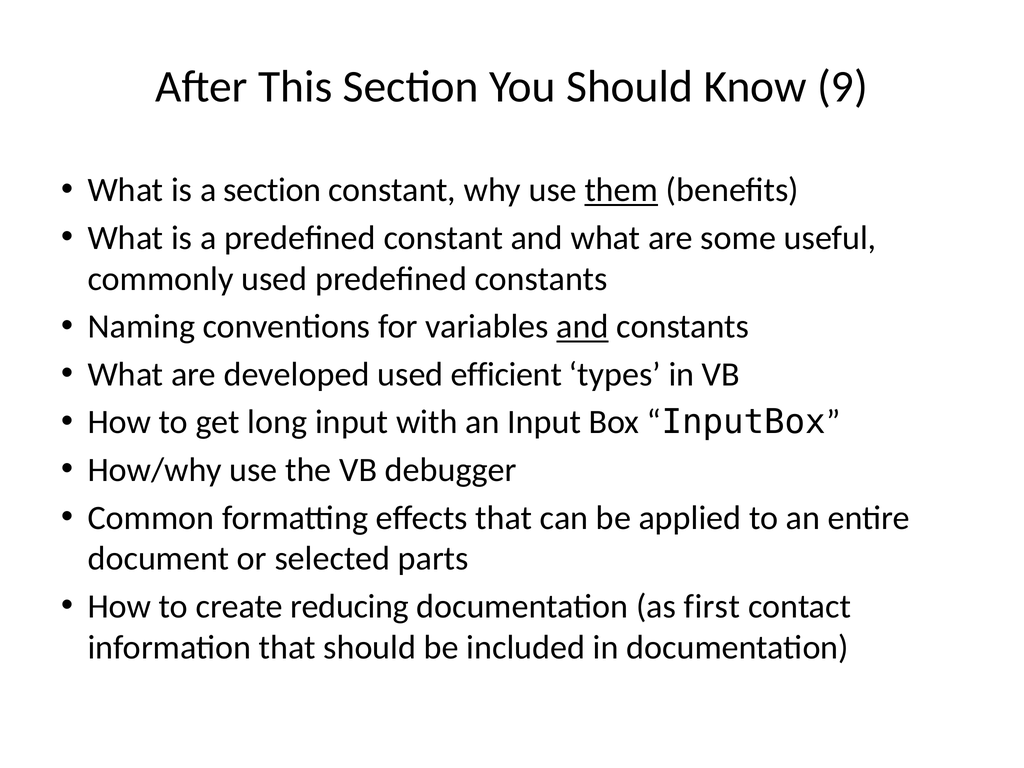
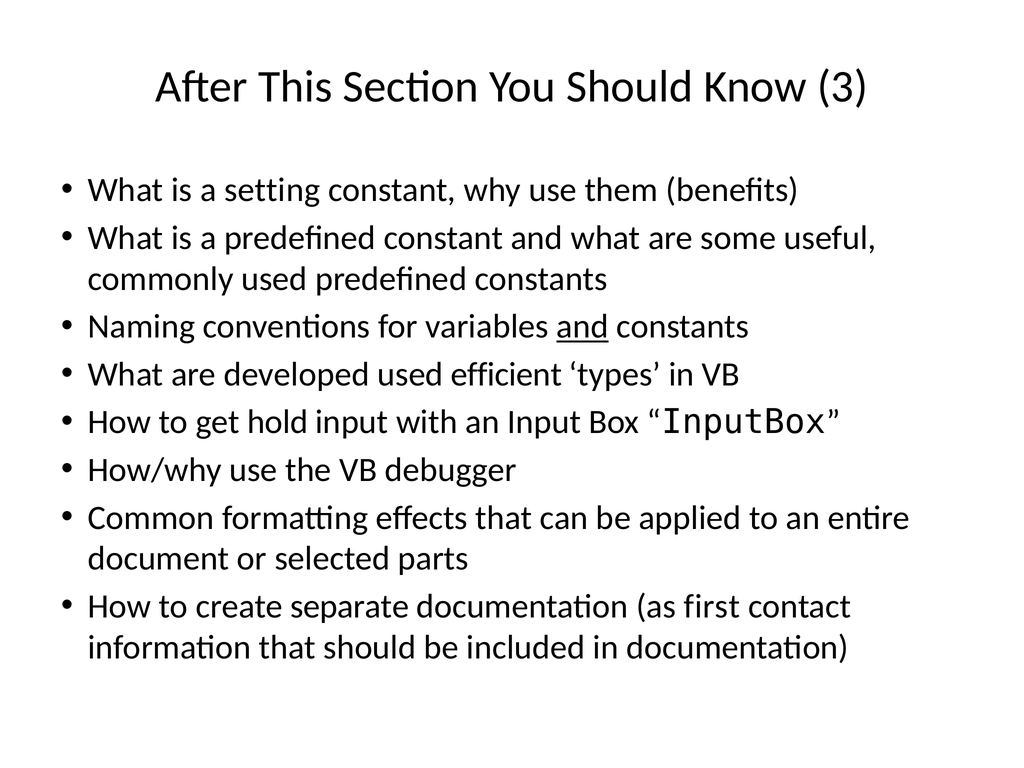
9: 9 -> 3 (842, 87)
a section: section -> setting (272, 190)
them underline: present -> none (621, 190)
long: long -> hold (278, 422)
reducing: reducing -> separate (350, 606)
